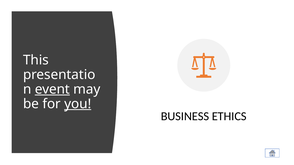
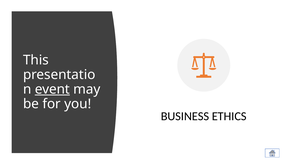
you underline: present -> none (78, 104)
